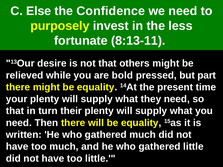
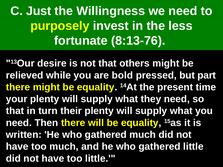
Else: Else -> Just (39, 11)
Confidence: Confidence -> Willingness (111, 11)
8:13-11: 8:13-11 -> 8:13-76 (138, 41)
